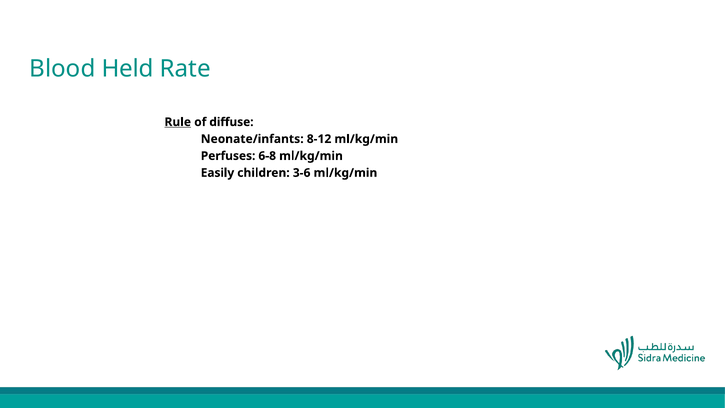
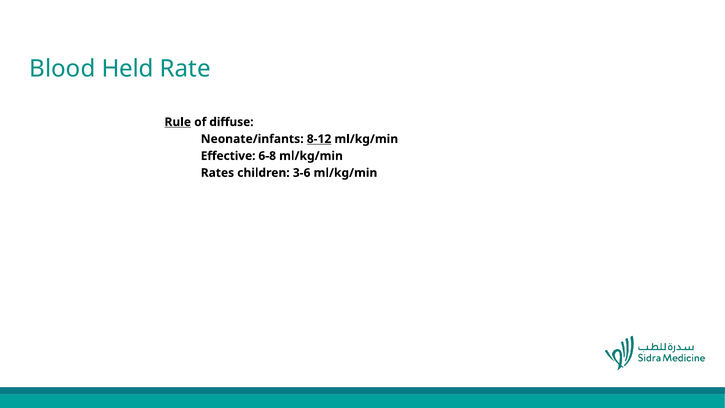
8-12 underline: none -> present (319, 139)
Perfuses: Perfuses -> Effective (228, 156)
Easily: Easily -> Rates (217, 173)
